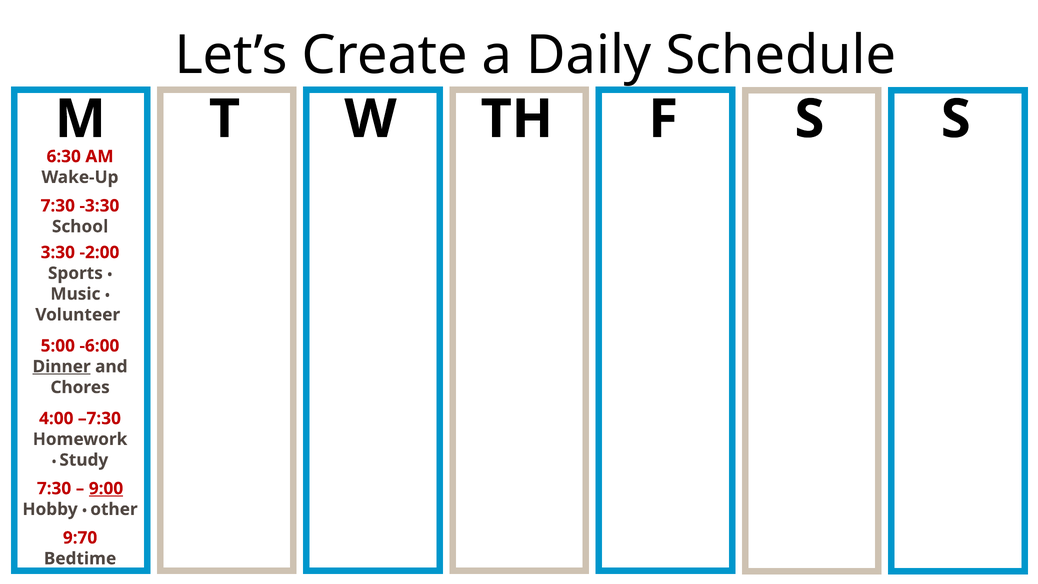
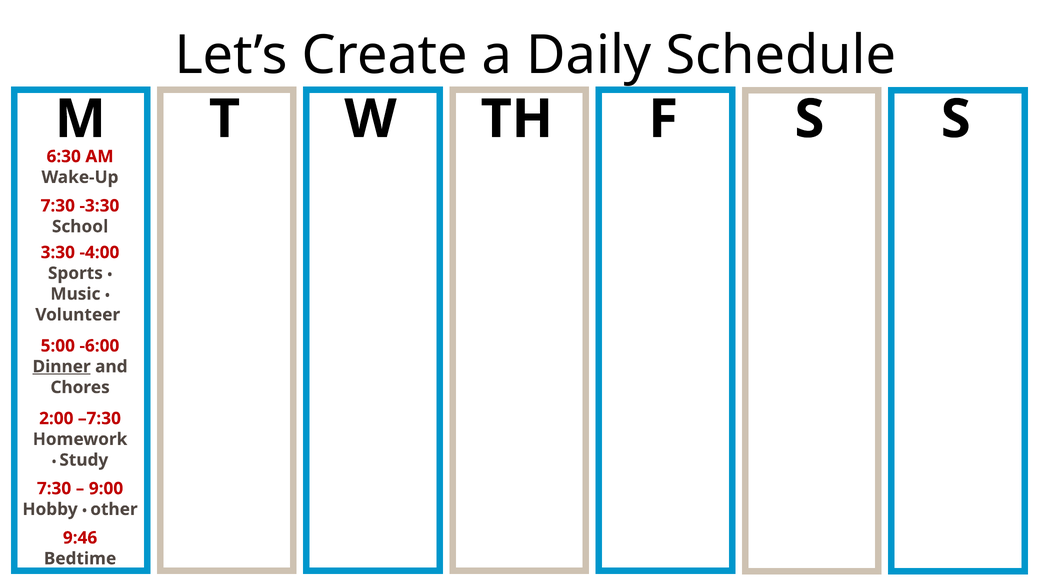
-2:00: -2:00 -> -4:00 (99, 252)
4:00: 4:00 -> 2:00 (56, 418)
9:00 underline: present -> none (106, 488)
9:70: 9:70 -> 9:46 (80, 538)
